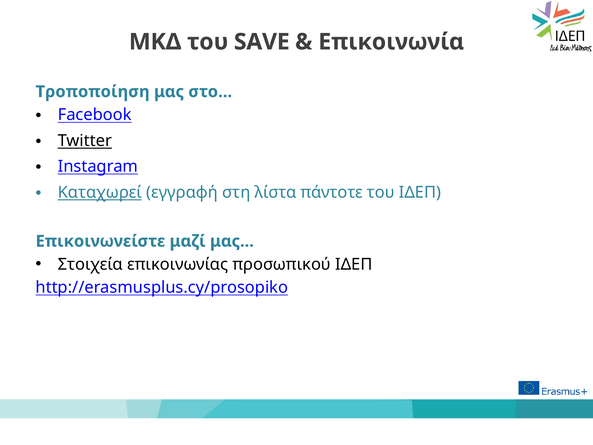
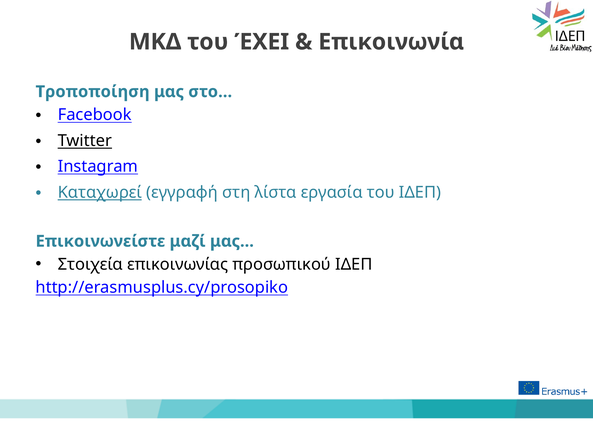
SAVE: SAVE -> ΈΧΕΙ (262, 42)
πάντοτε: πάντοτε -> εργασία (332, 192)
